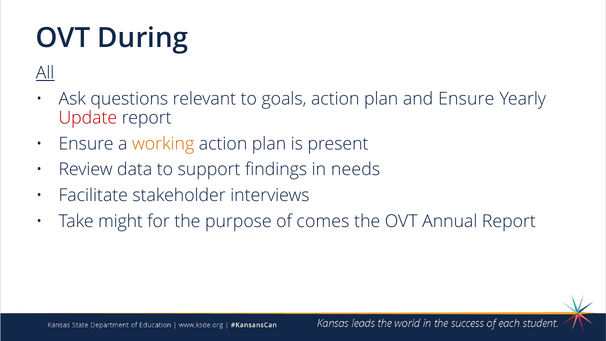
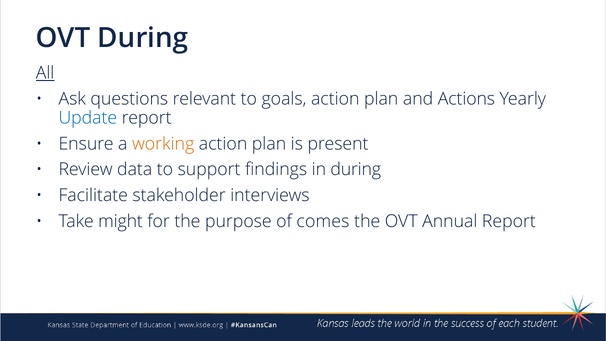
and Ensure: Ensure -> Actions (466, 99)
Update colour: red -> blue (88, 118)
in needs: needs -> during (356, 170)
